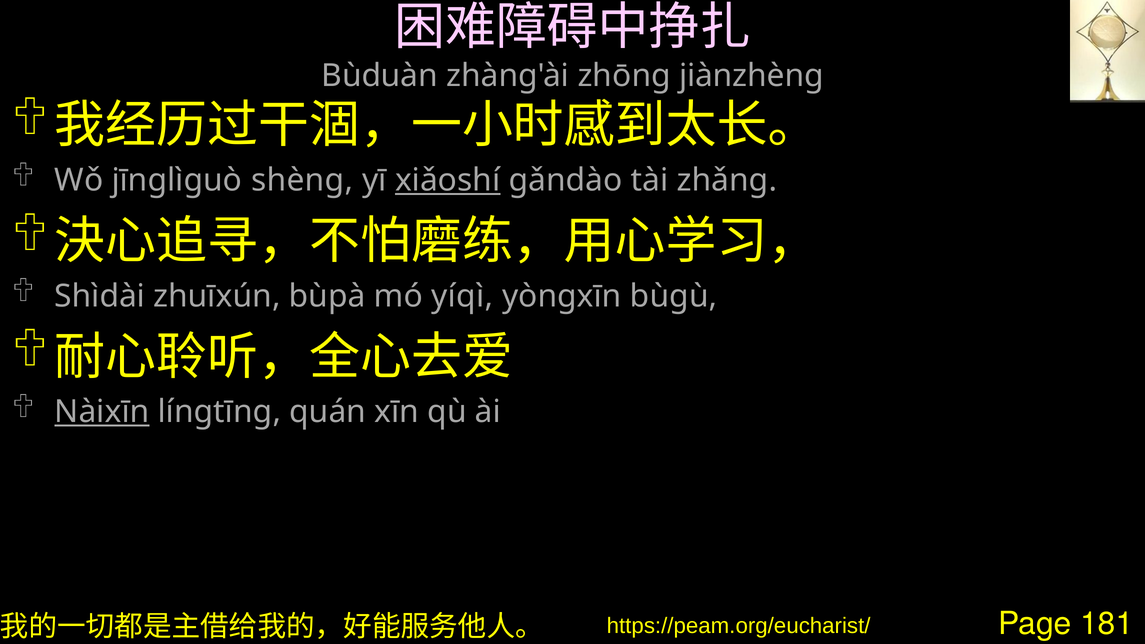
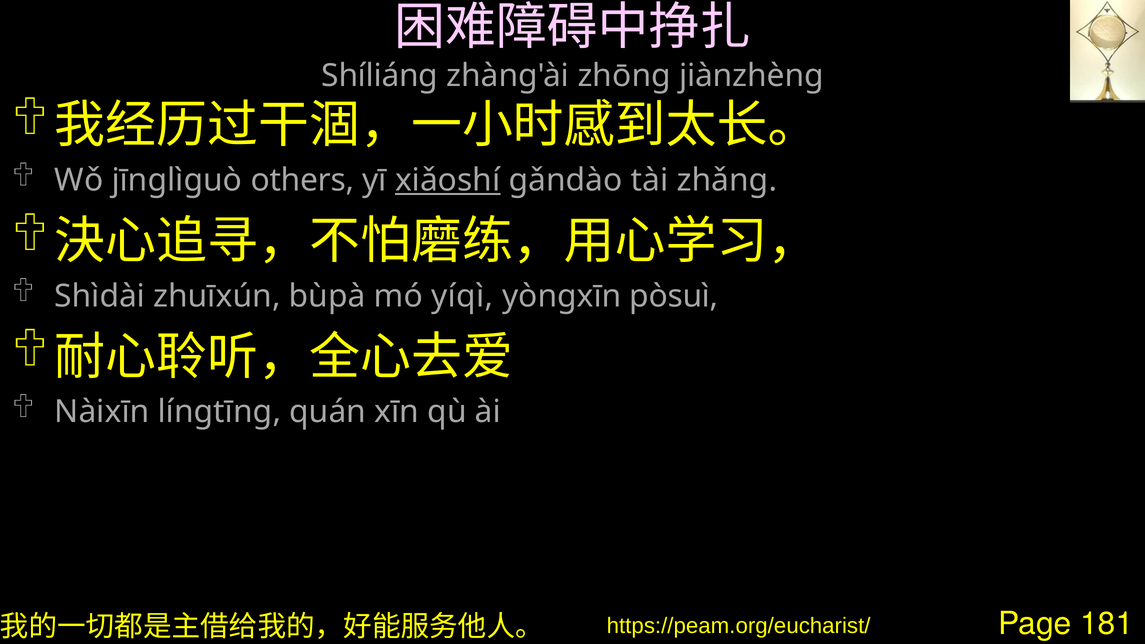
Bùduàn: Bùduàn -> Shíliáng (380, 76)
shèng: shèng -> others (302, 180)
bùgù: bùgù -> pòsuì (674, 296)
Nàixīn underline: present -> none (102, 412)
